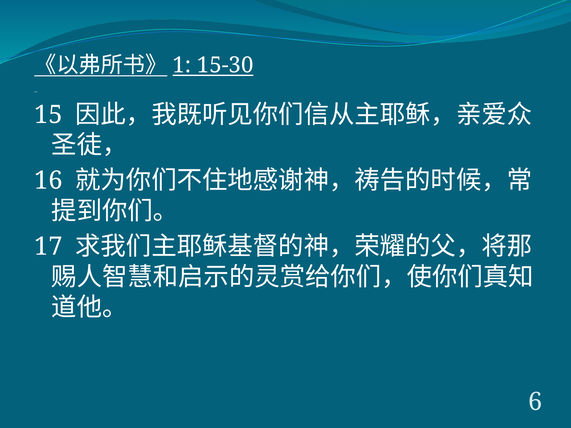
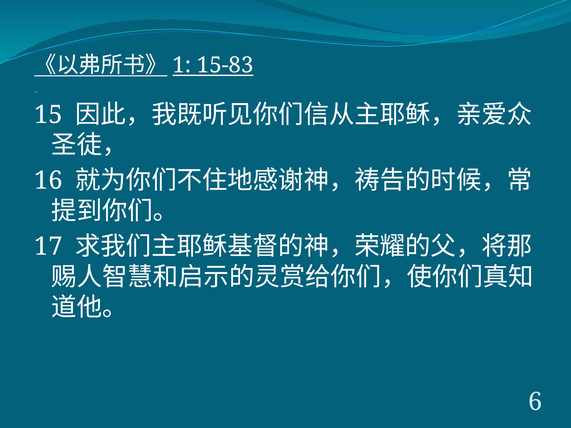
15-30: 15-30 -> 15-83 (225, 65)
